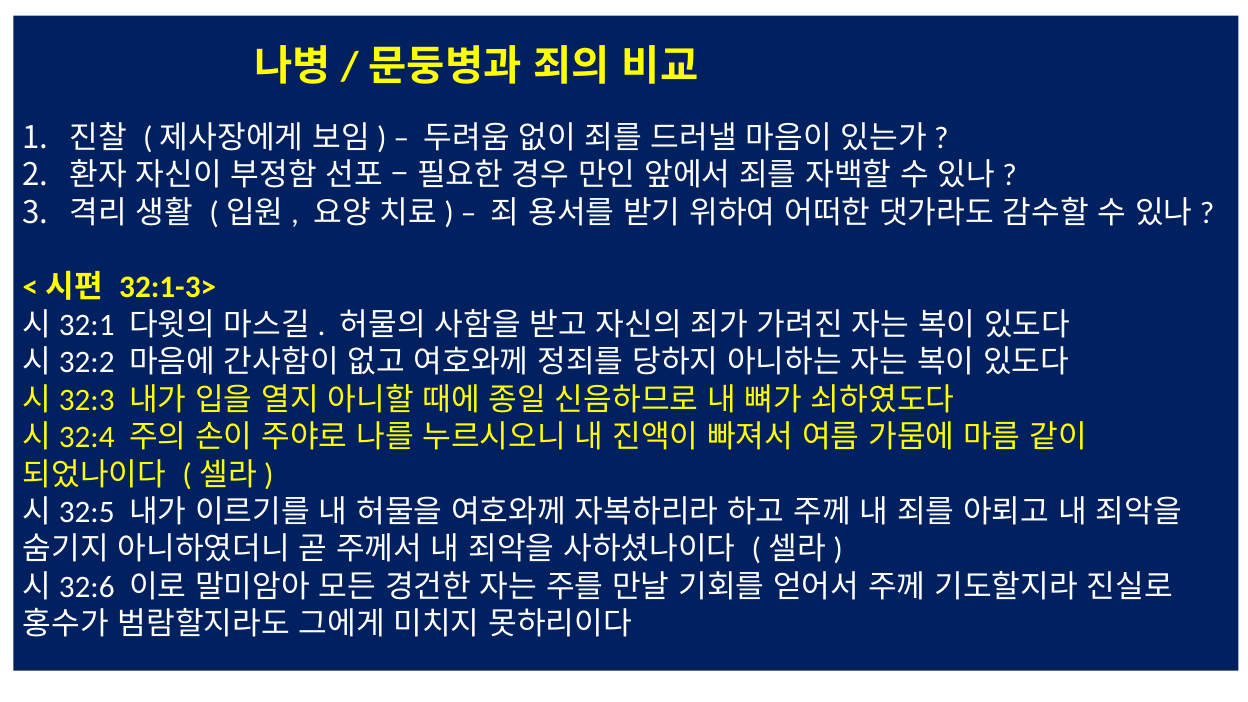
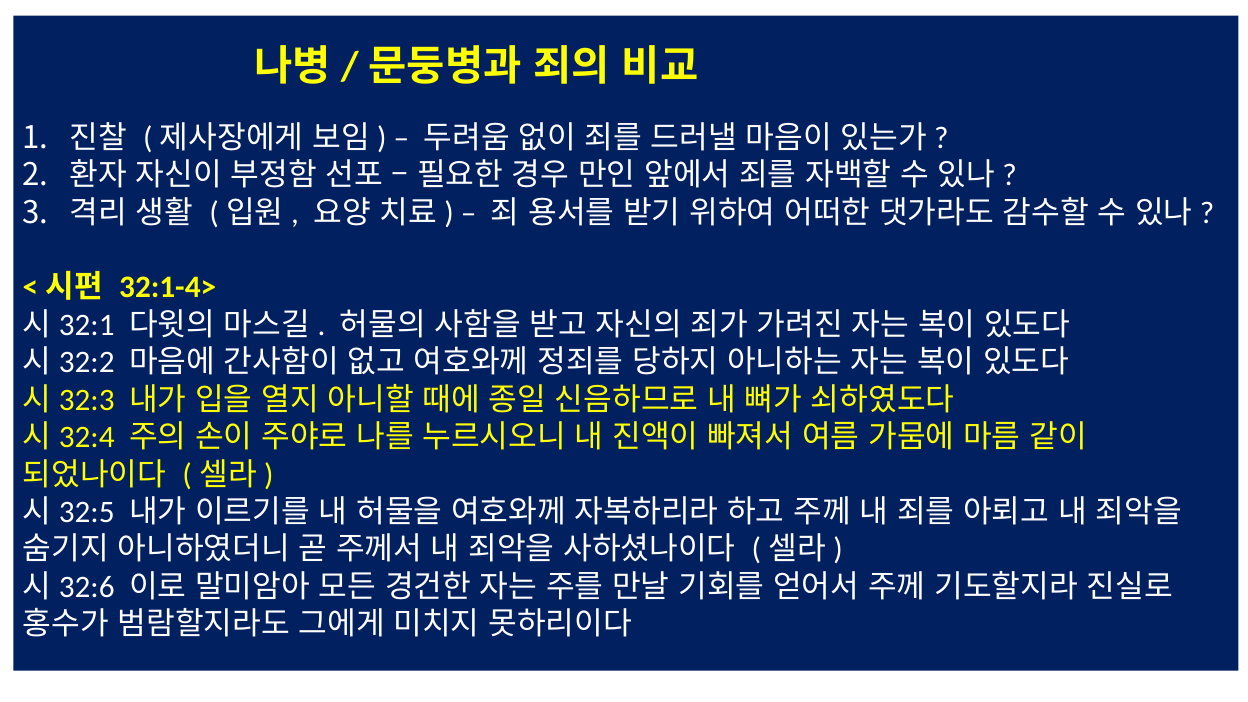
32:1-3>: 32:1-3> -> 32:1-4> (168, 288)
